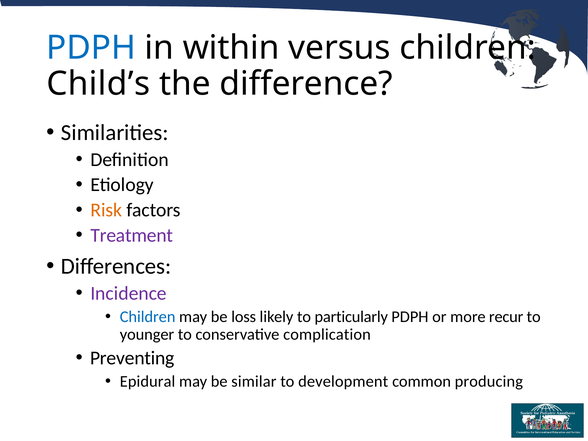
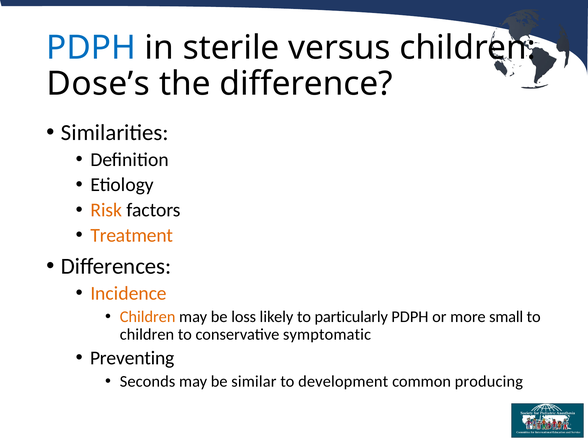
within: within -> sterile (231, 48)
Child’s: Child’s -> Dose’s (98, 84)
Treatment colour: purple -> orange (132, 235)
Incidence colour: purple -> orange (129, 293)
Children colour: blue -> orange (148, 317)
recur: recur -> small (506, 317)
younger: younger -> children (147, 334)
complication: complication -> symptomatic (327, 334)
Epidural: Epidural -> Seconds (148, 381)
